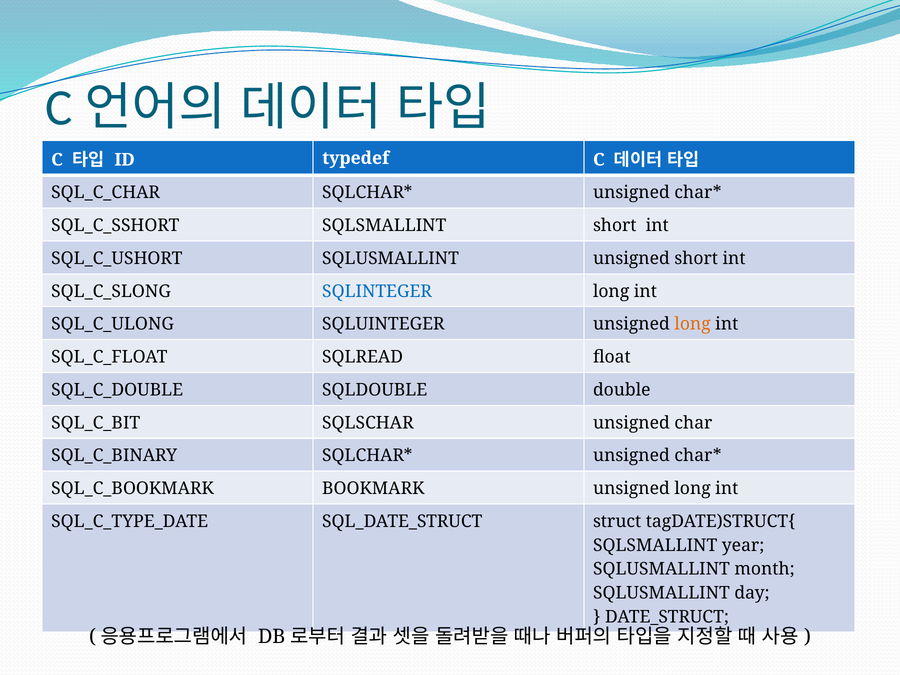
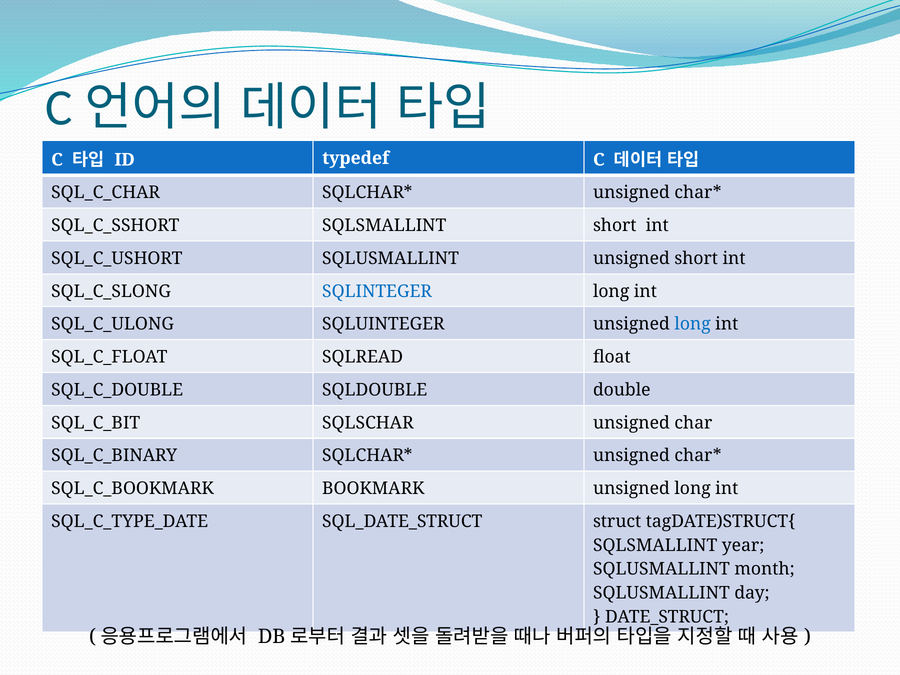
long colour: orange -> blue (693, 324)
